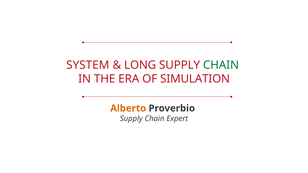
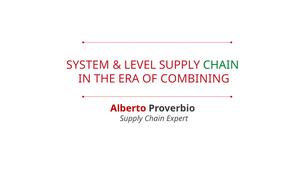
LONG: LONG -> LEVEL (140, 65)
SIMULATION: SIMULATION -> COMBINING (195, 79)
Alberto colour: orange -> red (128, 108)
